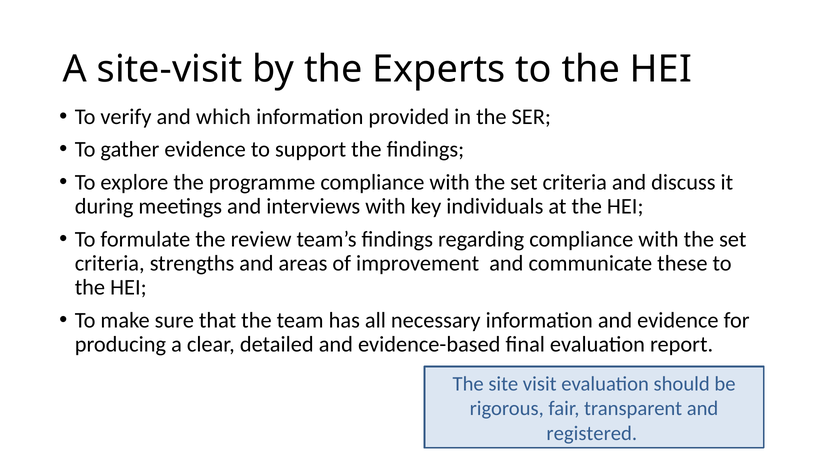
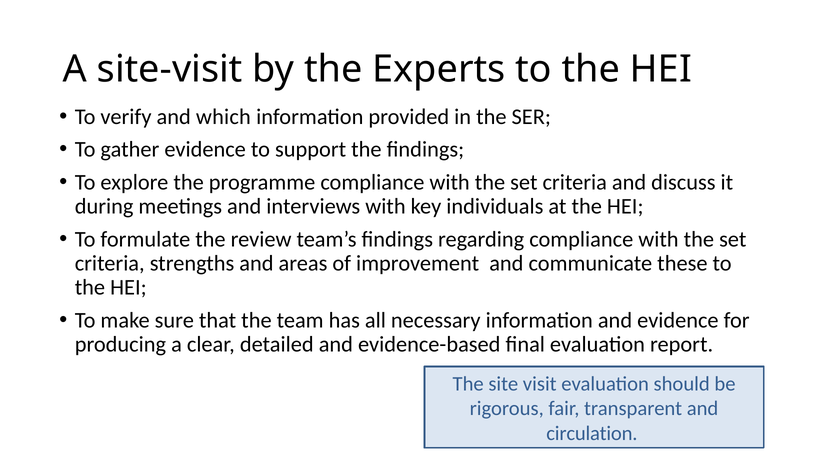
registered: registered -> circulation (592, 433)
